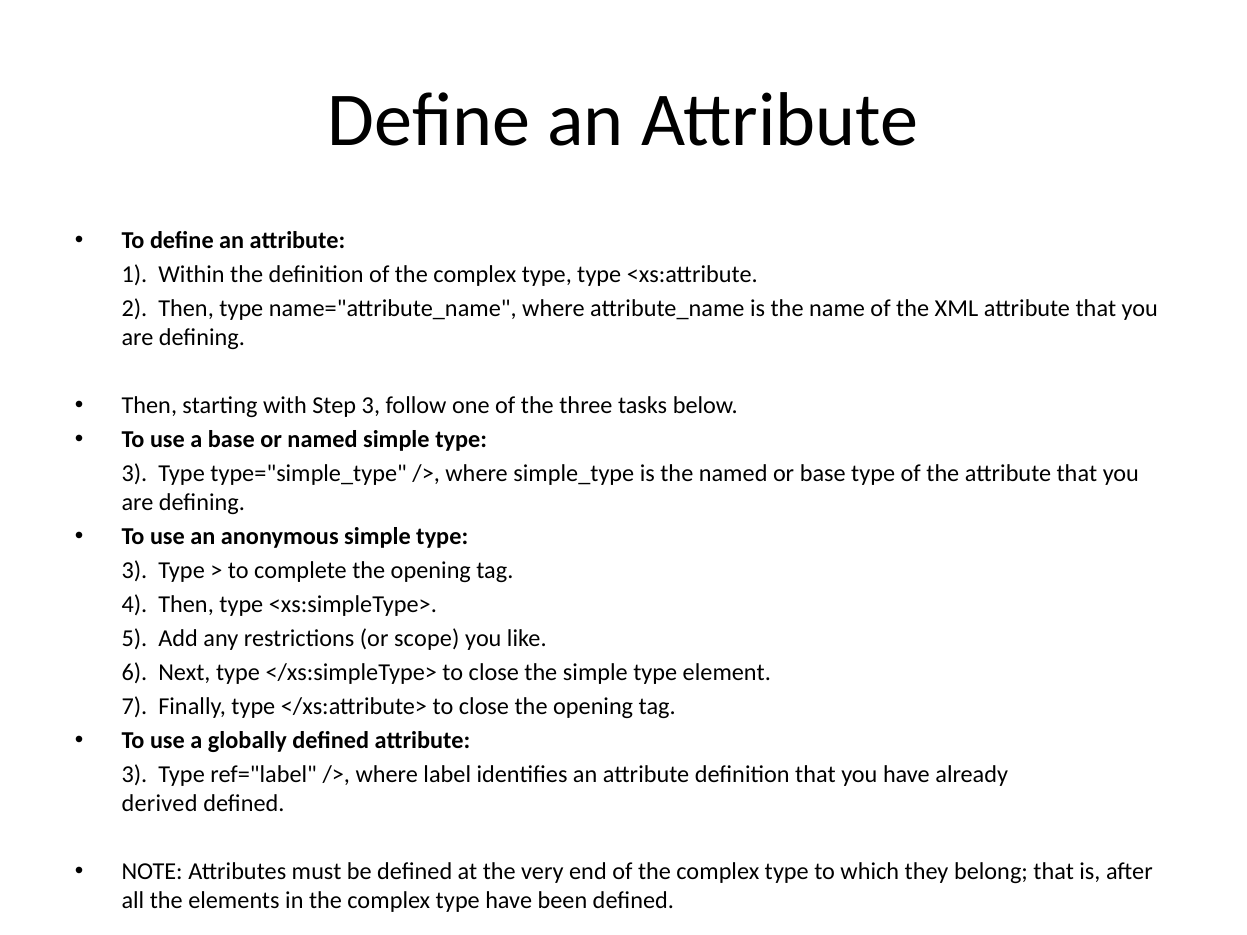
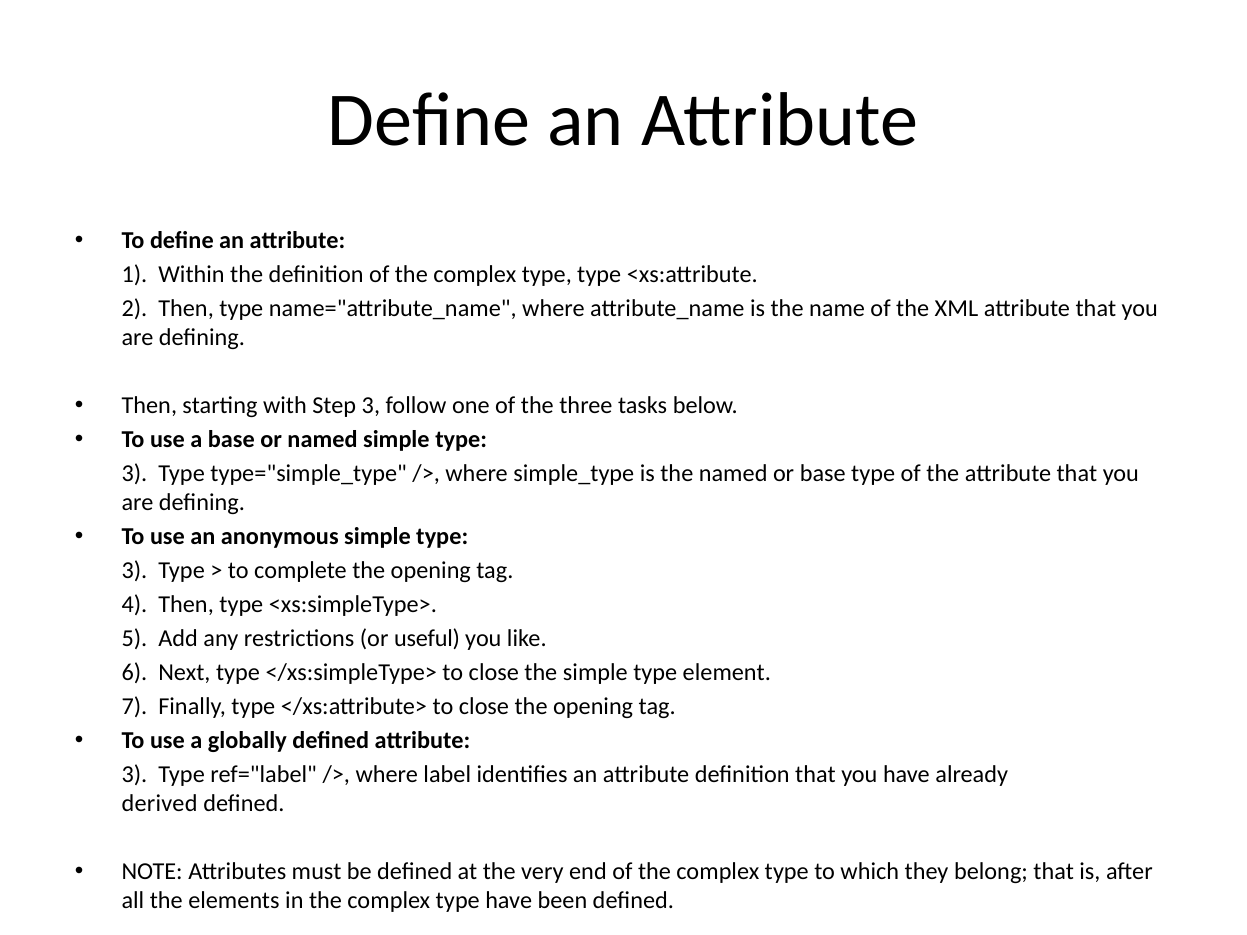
scope: scope -> useful (427, 639)
